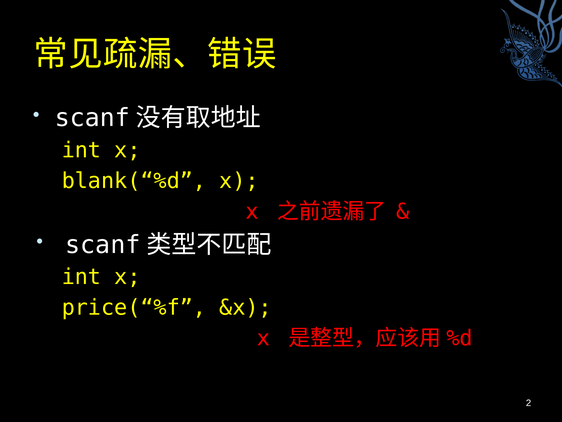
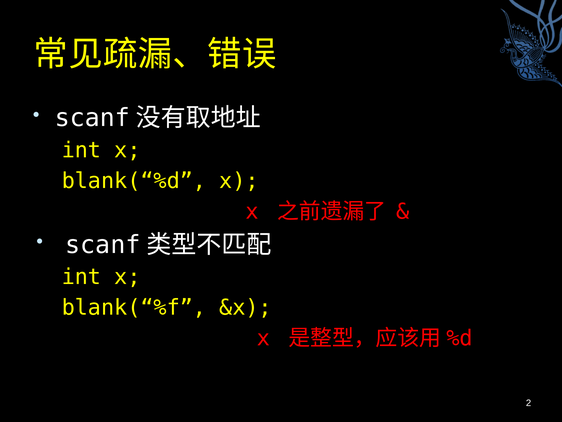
price(“%f: price(“%f -> blank(“%f (134, 307)
